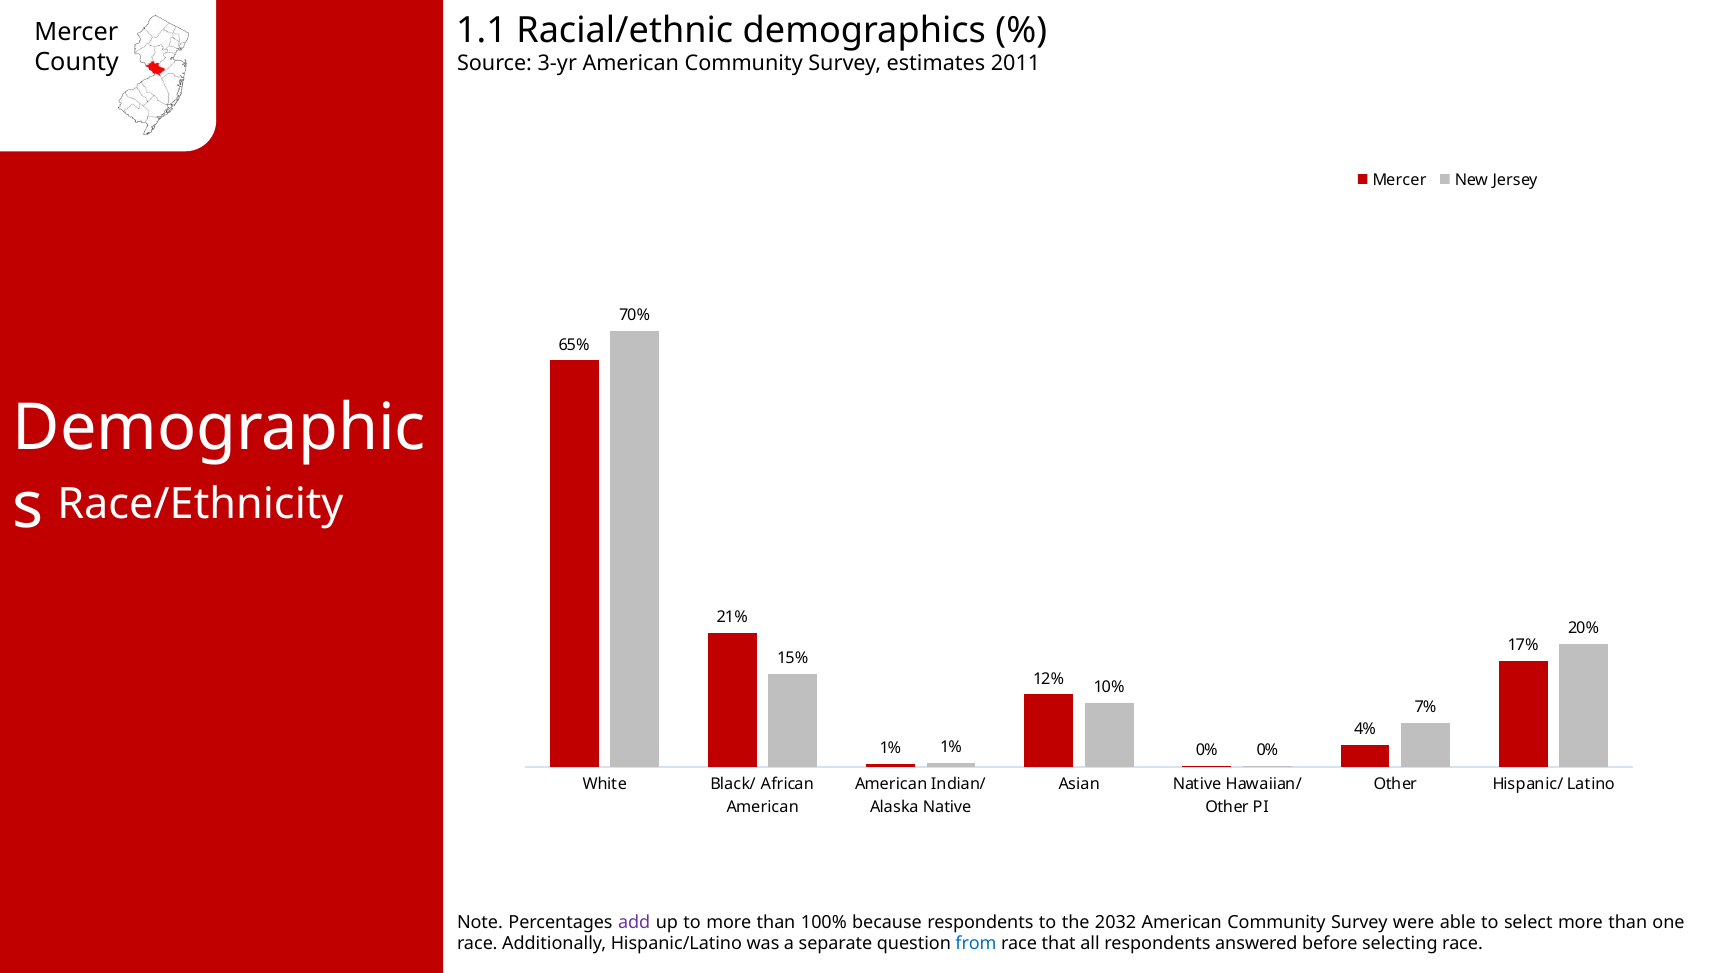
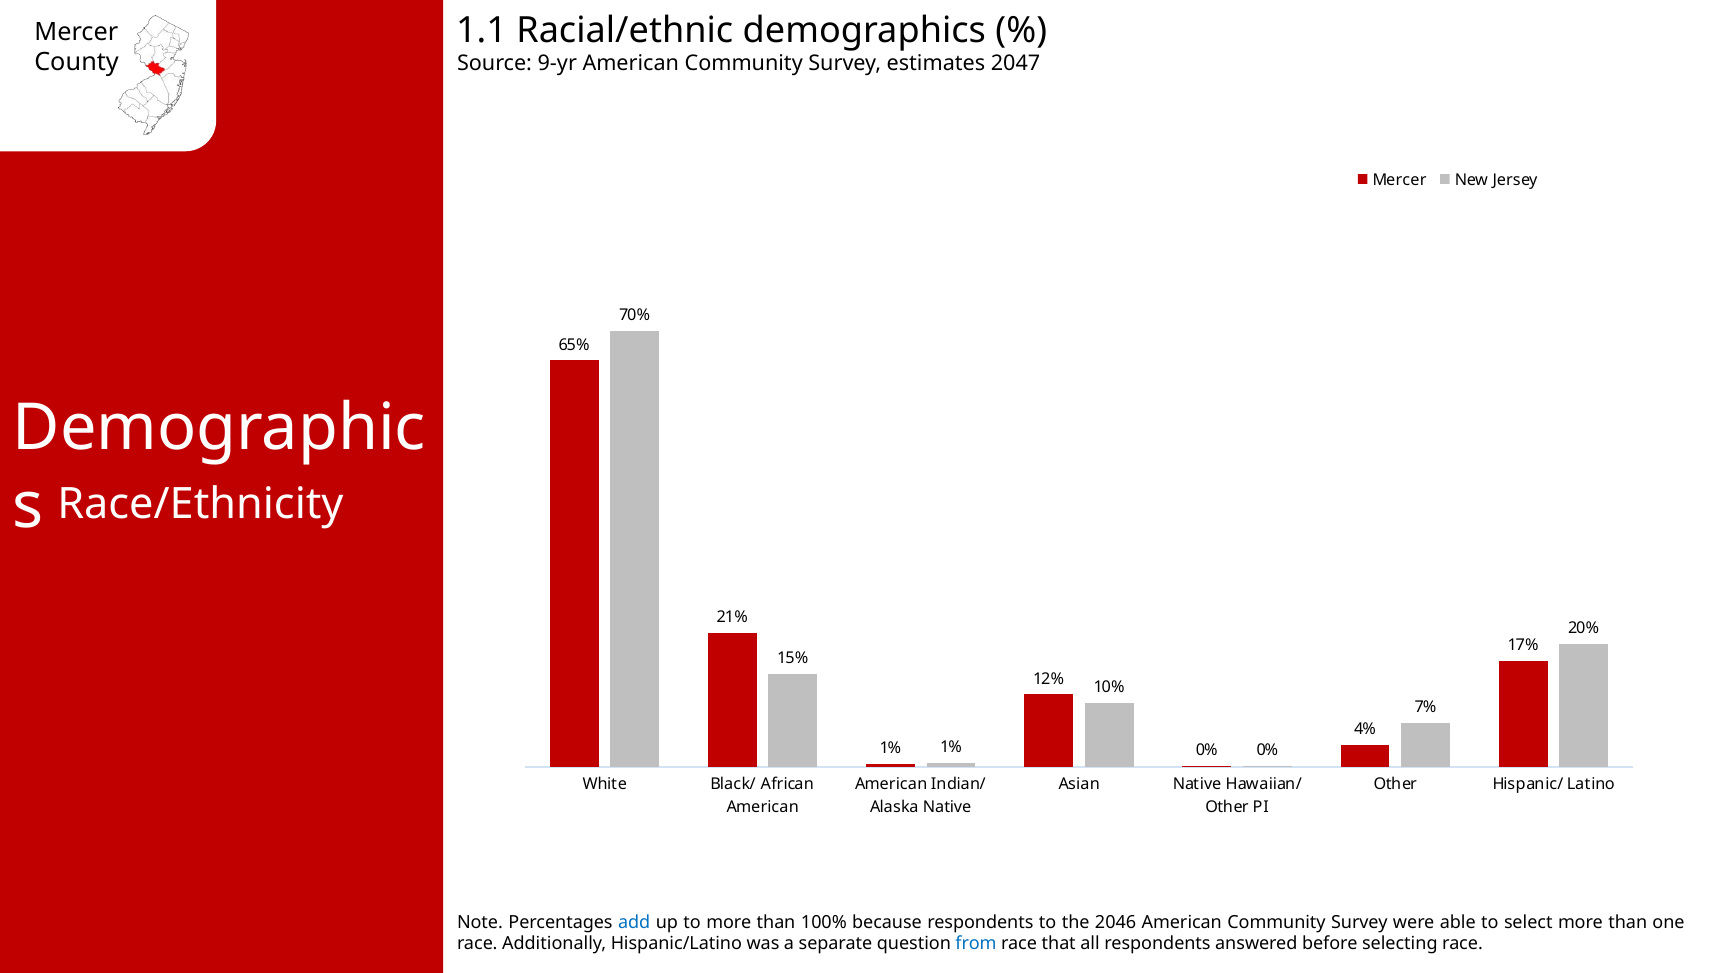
3-yr: 3-yr -> 9-yr (557, 63)
2011: 2011 -> 2047 (1016, 63)
add colour: purple -> blue (634, 922)
2032: 2032 -> 2046 (1116, 922)
